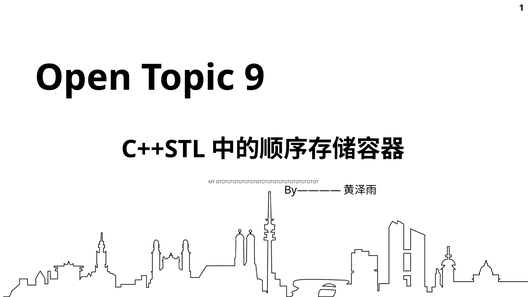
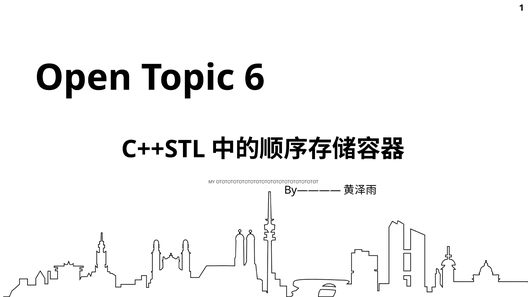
9: 9 -> 6 (254, 78)
